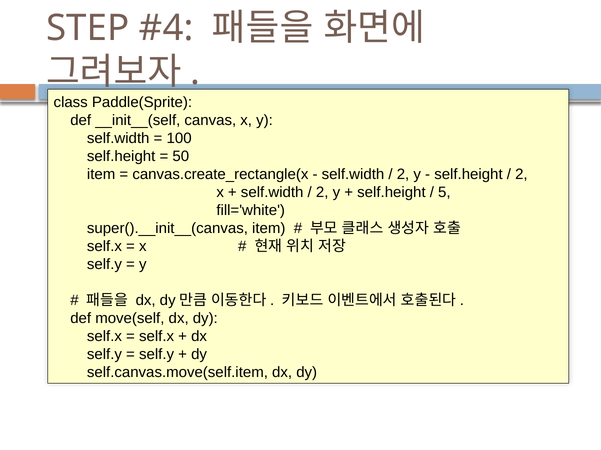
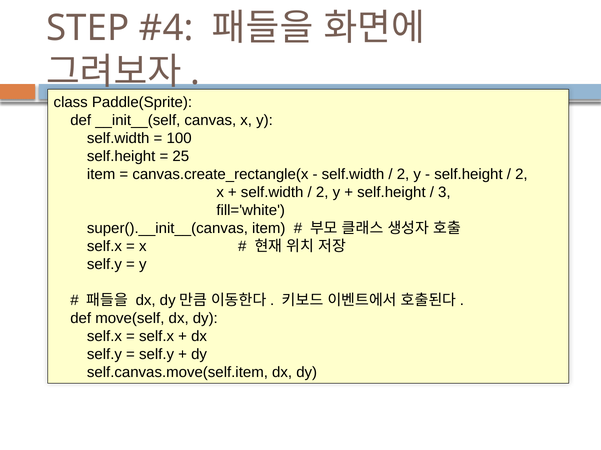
50: 50 -> 25 (181, 157)
5: 5 -> 3 (444, 193)
